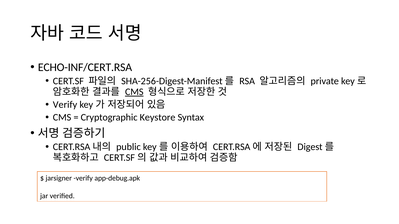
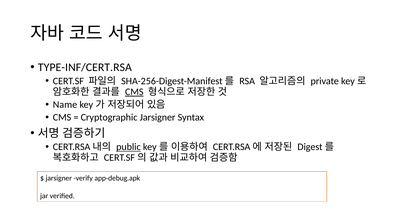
ECHO-INF/CERT.RSA: ECHO-INF/CERT.RSA -> TYPE-INF/CERT.RSA (85, 67)
Verify: Verify -> Name (65, 105)
Cryptographic Keystore: Keystore -> Jarsigner (158, 118)
public underline: none -> present (128, 147)
